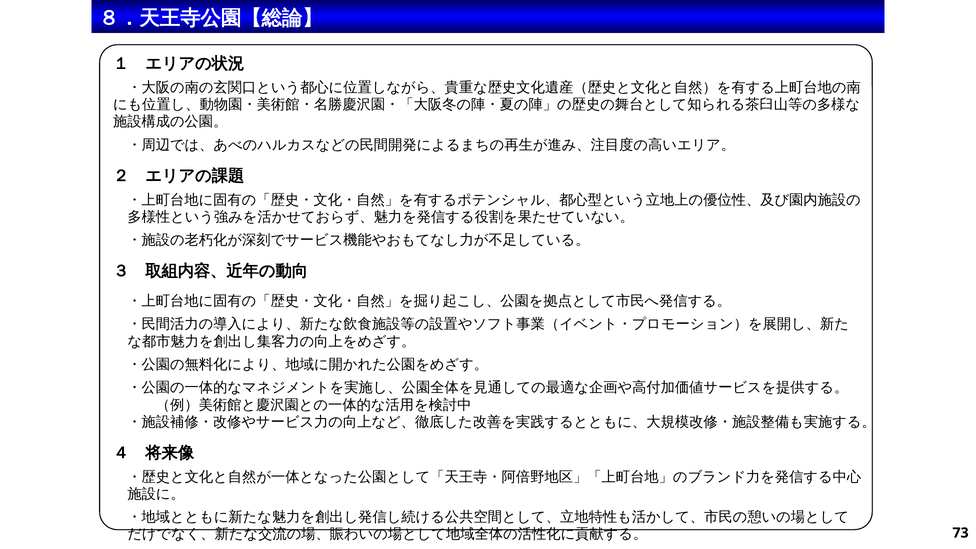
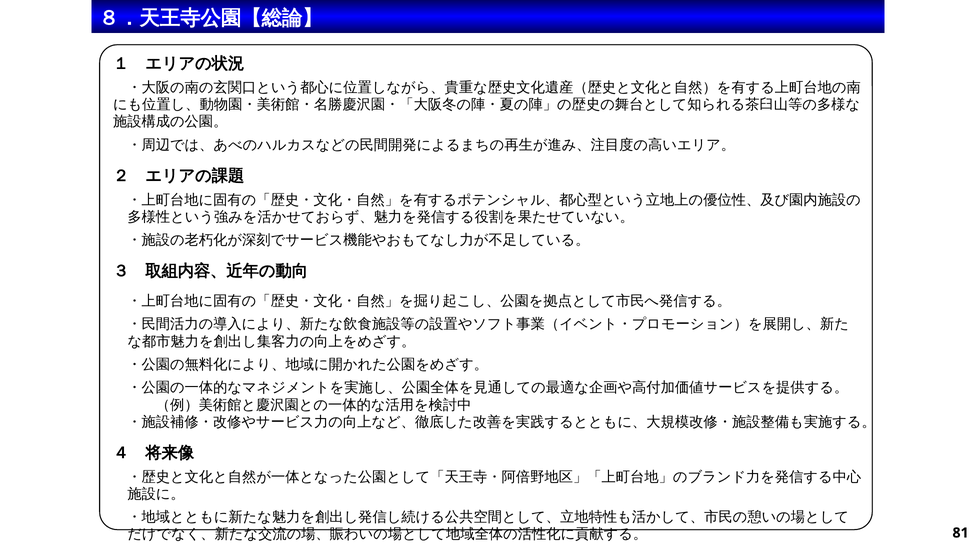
73: 73 -> 81 (961, 533)
